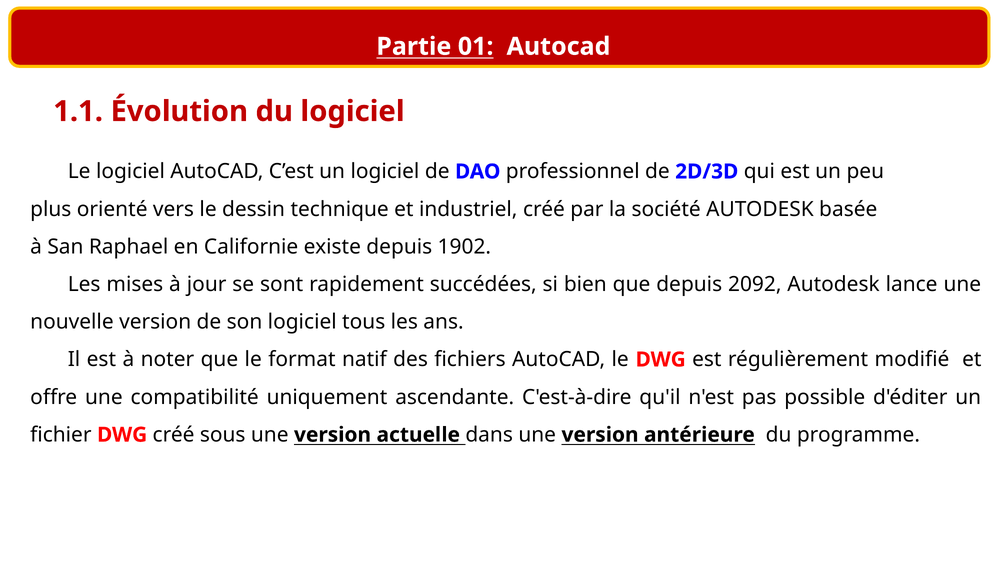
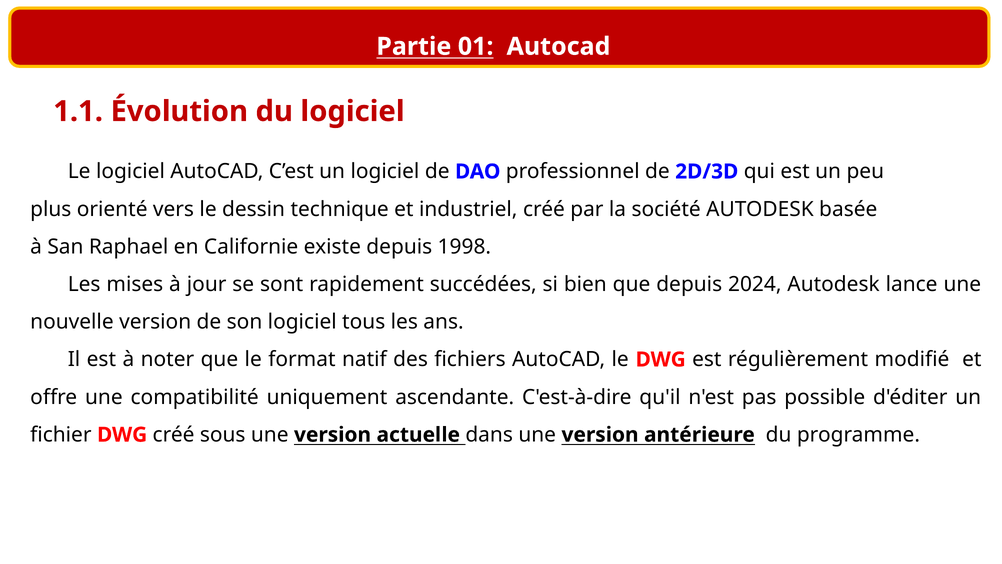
1902: 1902 -> 1998 (464, 247)
2092: 2092 -> 2024 (755, 284)
